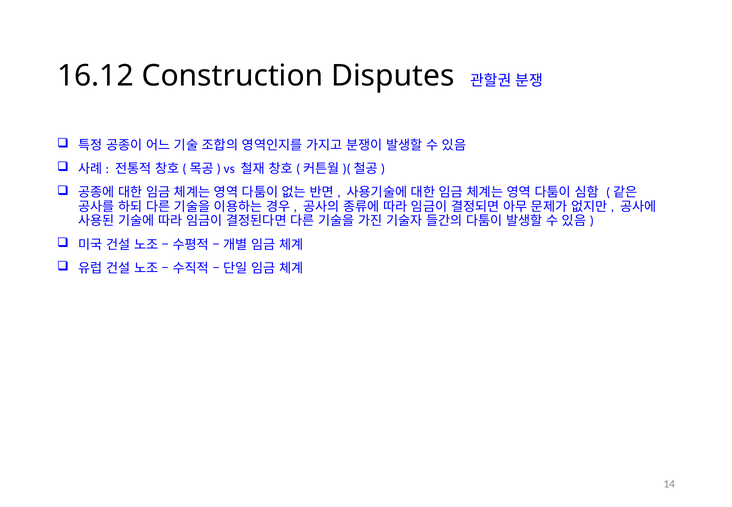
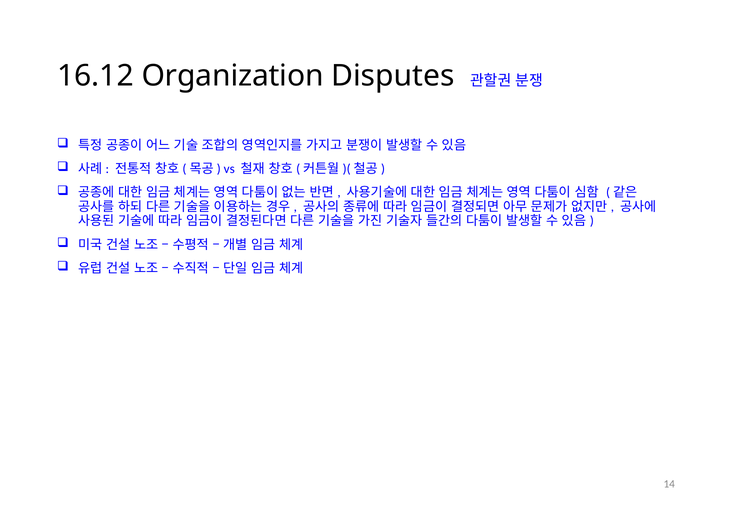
Construction: Construction -> Organization (233, 76)
